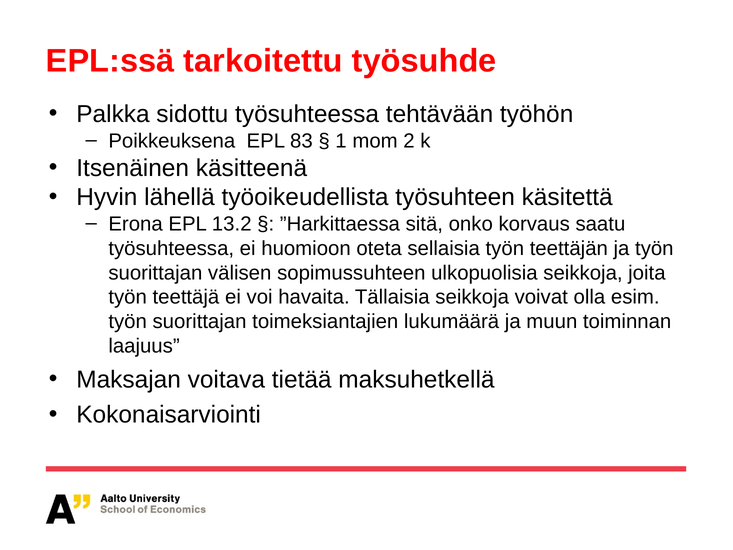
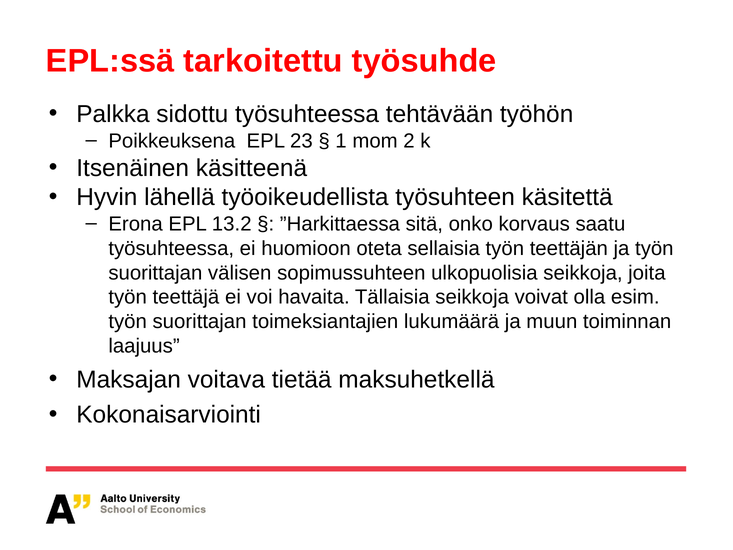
83: 83 -> 23 (301, 141)
